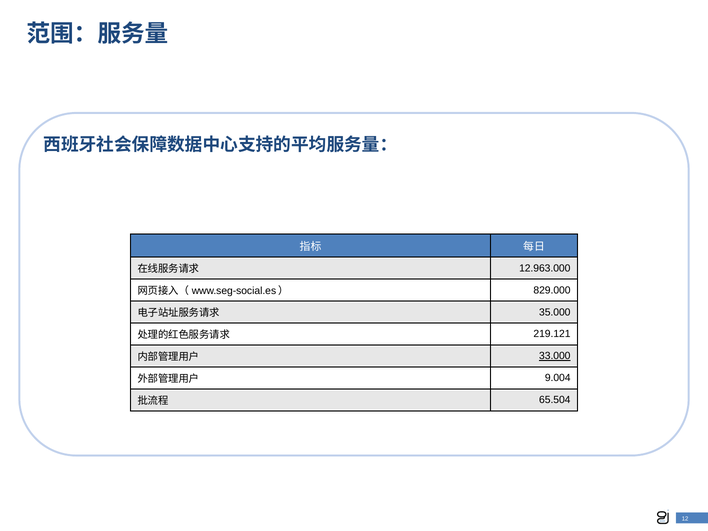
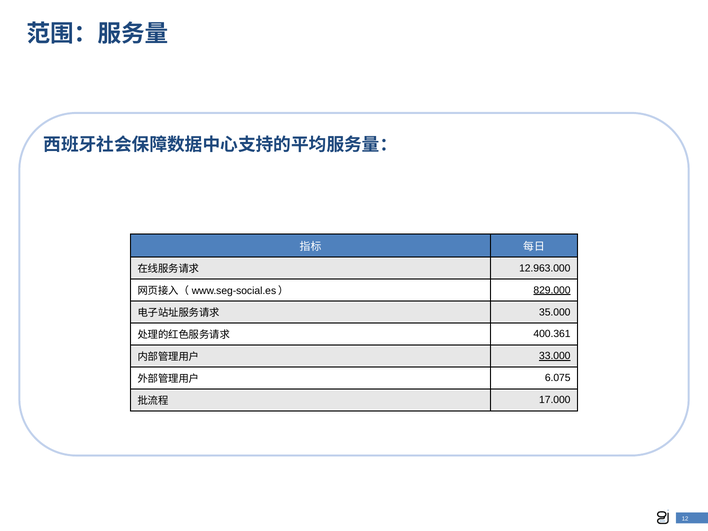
829.000 underline: none -> present (552, 290)
219.121: 219.121 -> 400.361 (552, 334)
9.004: 9.004 -> 6.075 (558, 378)
65.504: 65.504 -> 17.000 (555, 400)
